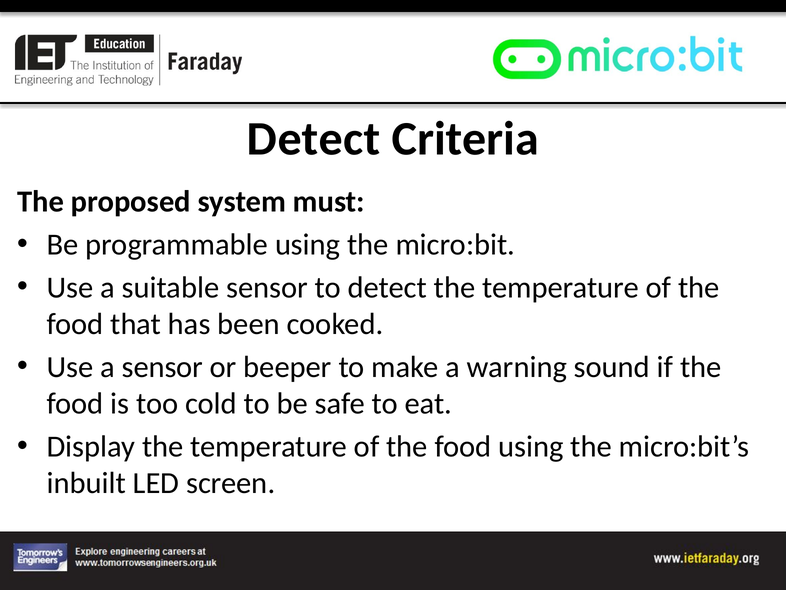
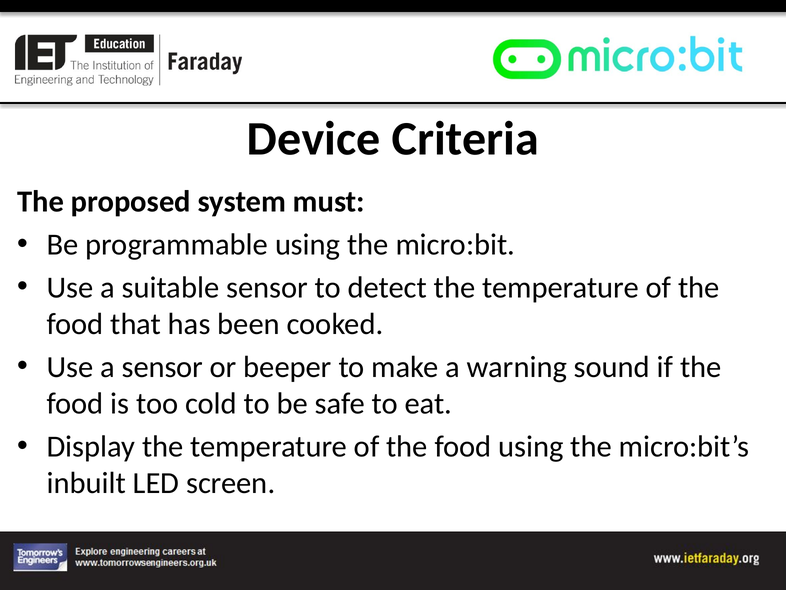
Detect: Detect -> Device (314, 139)
